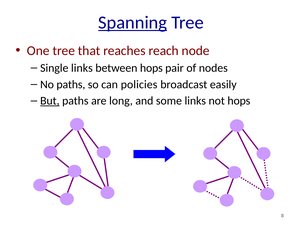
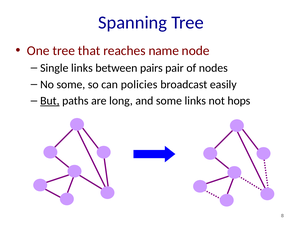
Spanning underline: present -> none (133, 23)
reach: reach -> name (164, 51)
between hops: hops -> pairs (151, 68)
No paths: paths -> some (71, 85)
